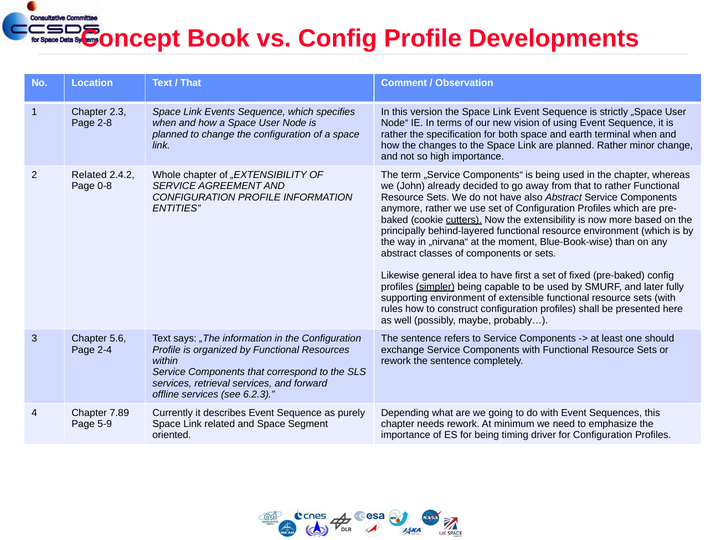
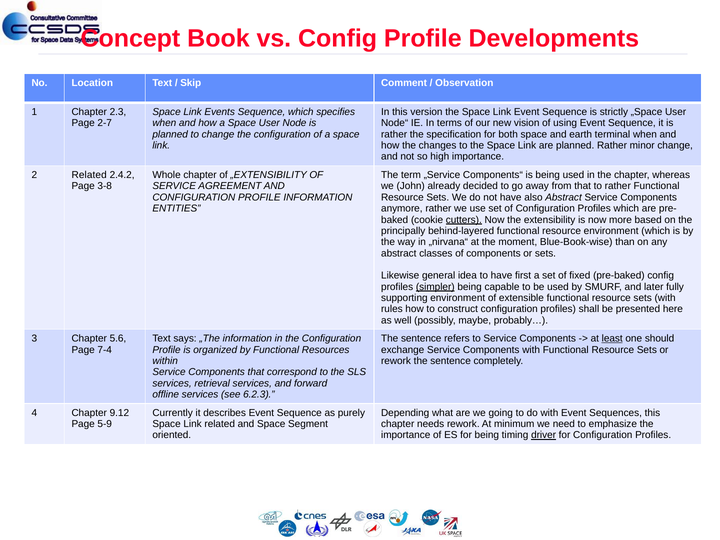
That: That -> Skip (191, 83)
2-8: 2-8 -> 2-7 (105, 123)
0-8: 0-8 -> 3-8 (105, 186)
least underline: none -> present (612, 339)
2-4: 2-4 -> 7-4 (105, 350)
7.89: 7.89 -> 9.12 (119, 413)
driver underline: none -> present (544, 435)
